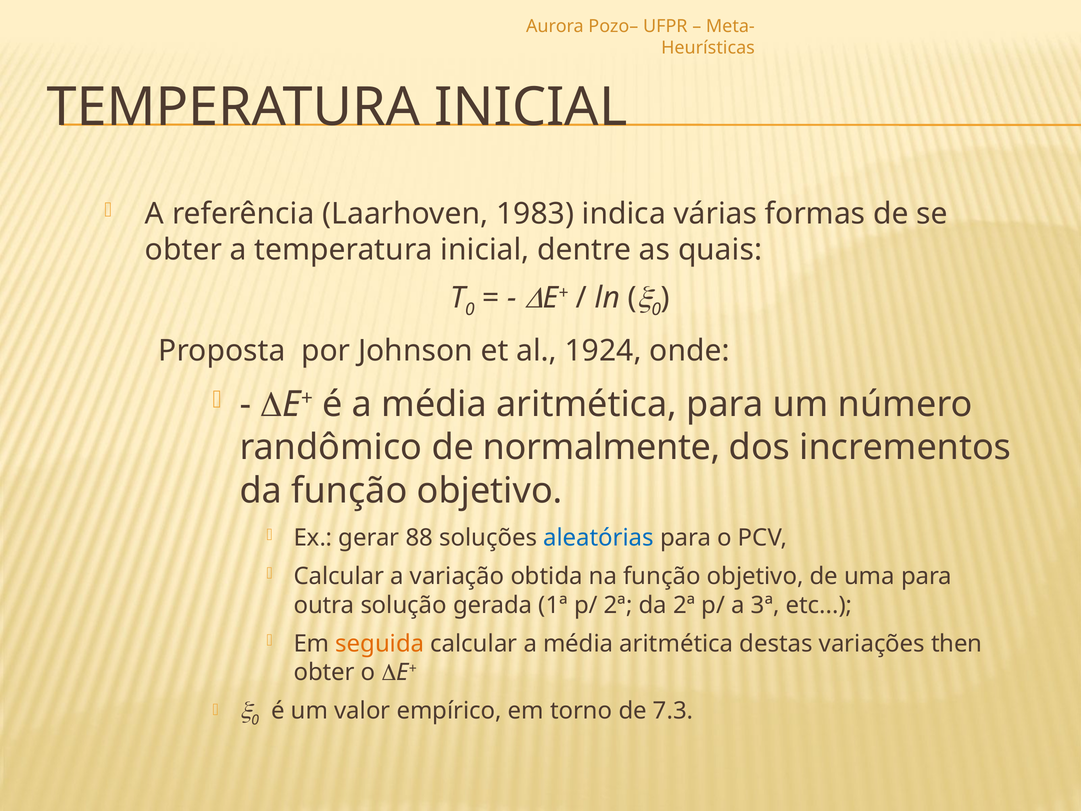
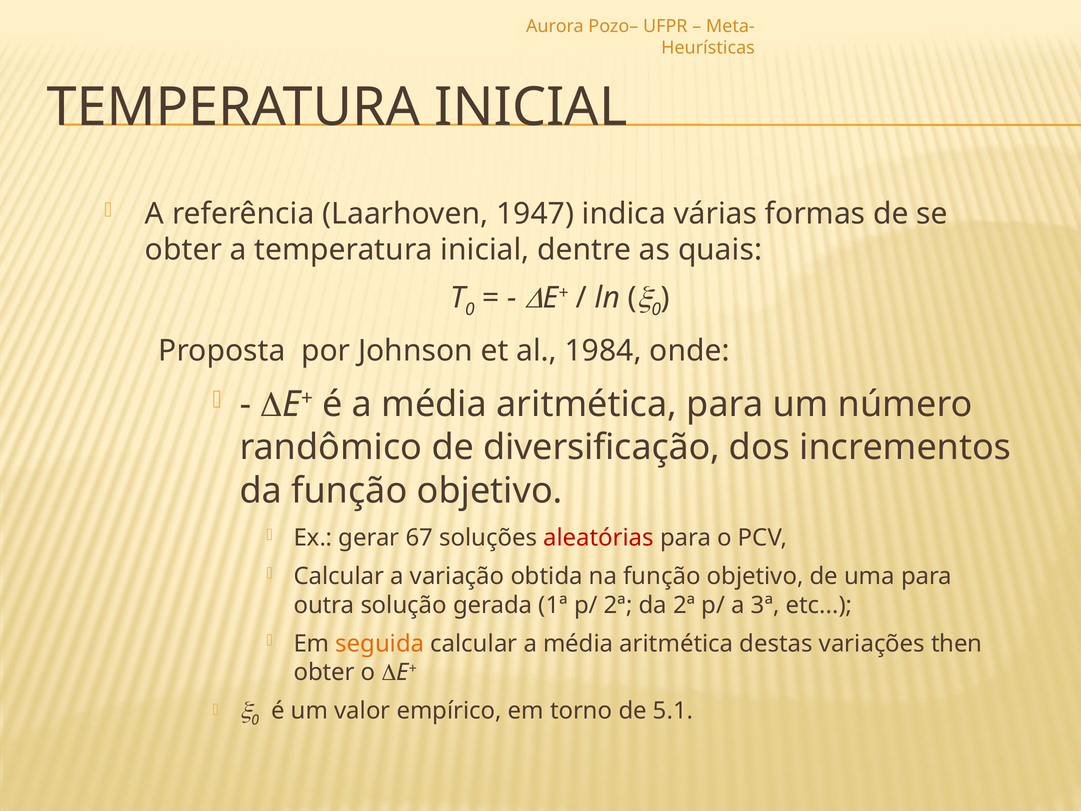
1983: 1983 -> 1947 (535, 214)
1924: 1924 -> 1984 (603, 351)
normalmente: normalmente -> diversificação (602, 447)
88: 88 -> 67 (419, 538)
aleatórias colour: blue -> red (599, 538)
7.3: 7.3 -> 5.1 (673, 711)
